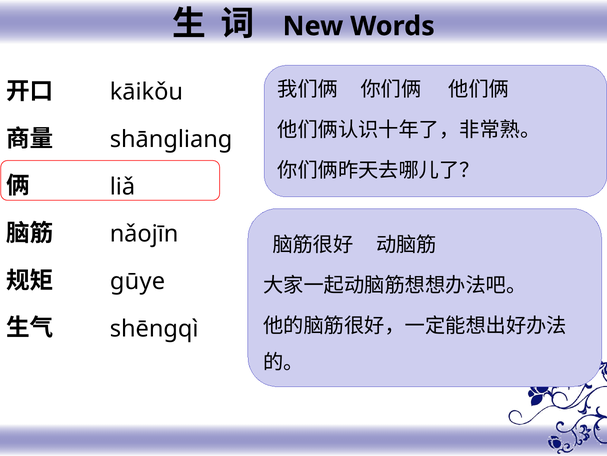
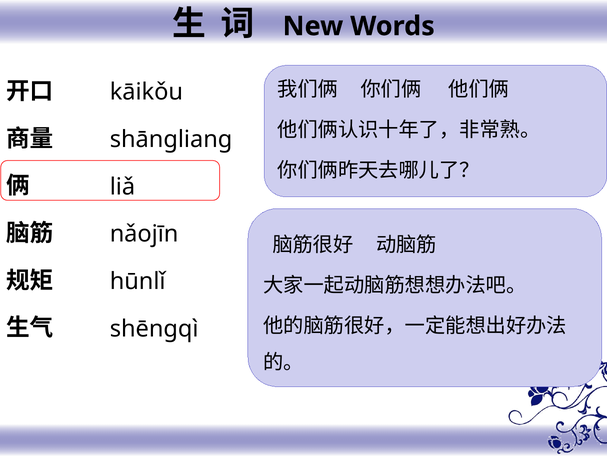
gūye: gūye -> hūnlǐ (138, 281)
